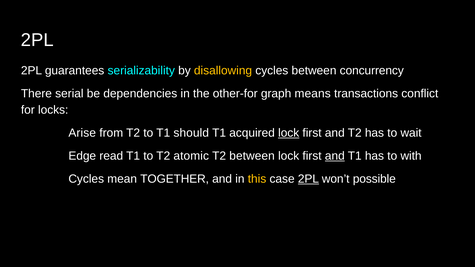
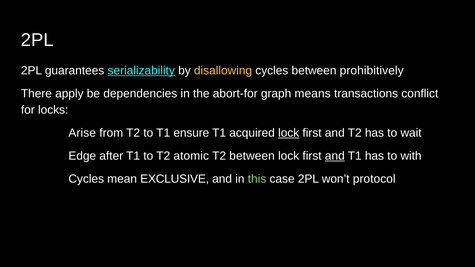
serializability underline: none -> present (141, 71)
concurrency: concurrency -> prohibitively (372, 71)
serial: serial -> apply (69, 94)
other-for: other-for -> abort-for (235, 94)
should: should -> ensure (191, 133)
read: read -> after (111, 156)
TOGETHER: TOGETHER -> EXCLUSIVE (175, 179)
this colour: yellow -> light green (257, 179)
2PL underline: present -> none (308, 179)
possible: possible -> protocol (374, 179)
